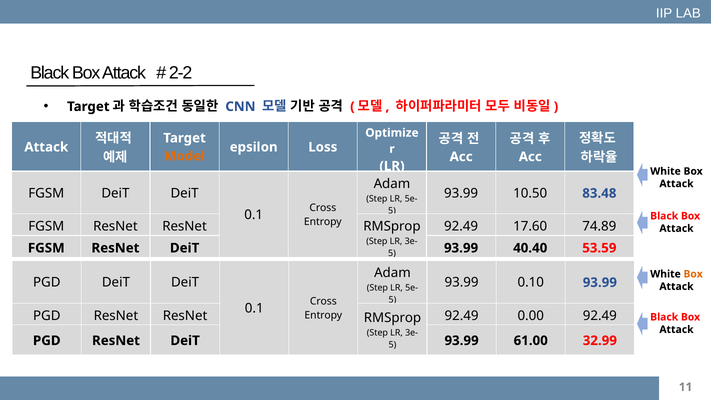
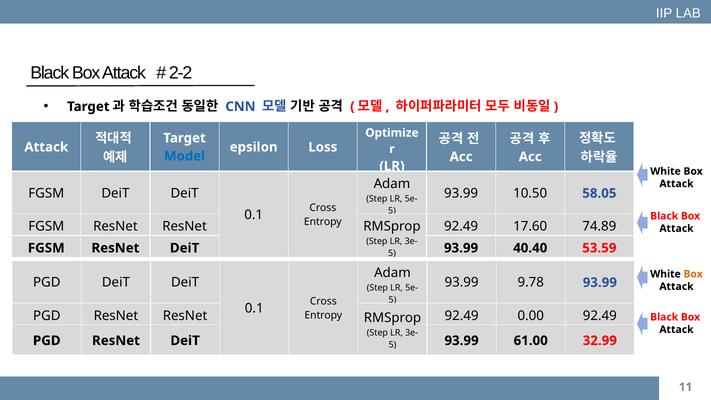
Model colour: orange -> blue (185, 156)
83.48: 83.48 -> 58.05 (599, 193)
0.10: 0.10 -> 9.78 (531, 282)
